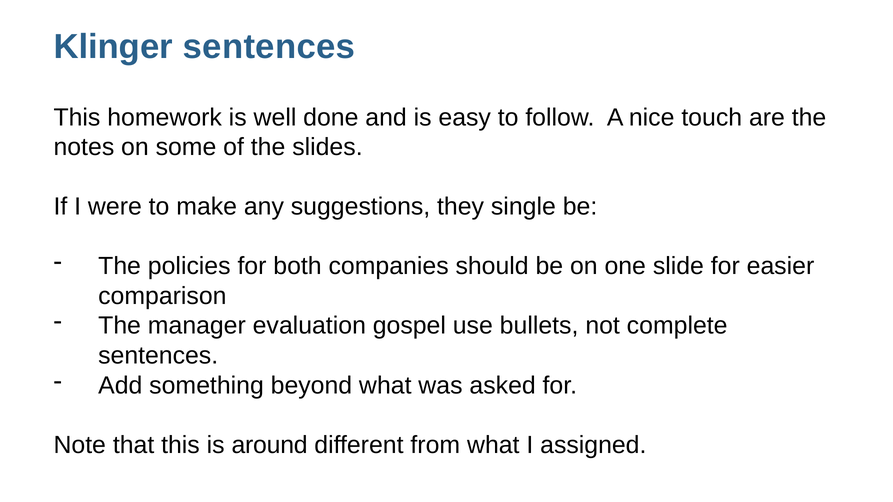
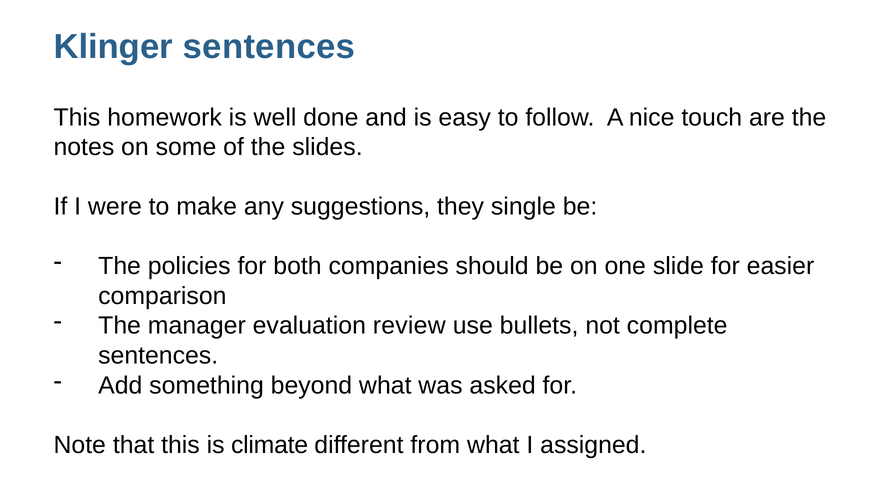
gospel: gospel -> review (409, 326)
around: around -> climate (270, 445)
